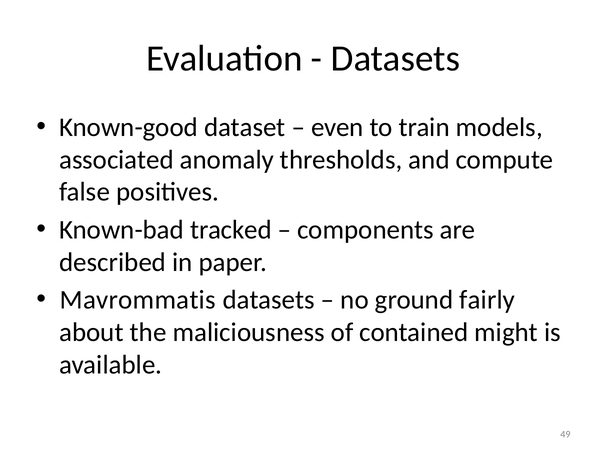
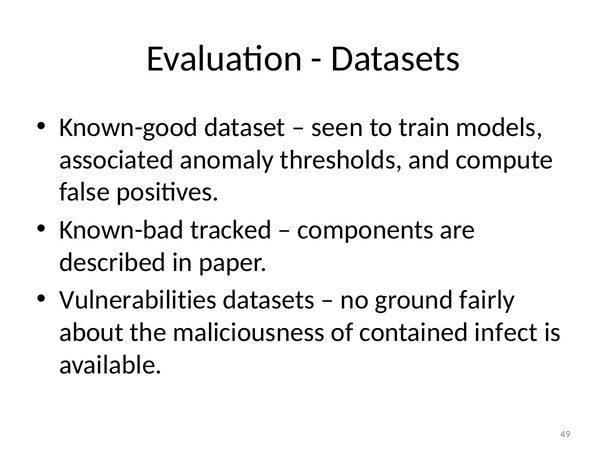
even: even -> seen (337, 127)
Mavrommatis: Mavrommatis -> Vulnerabilities (138, 300)
might: might -> infect (506, 332)
